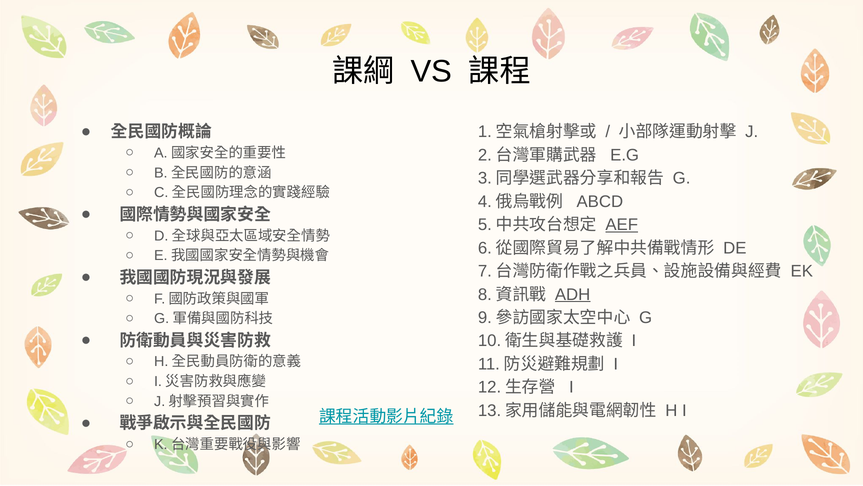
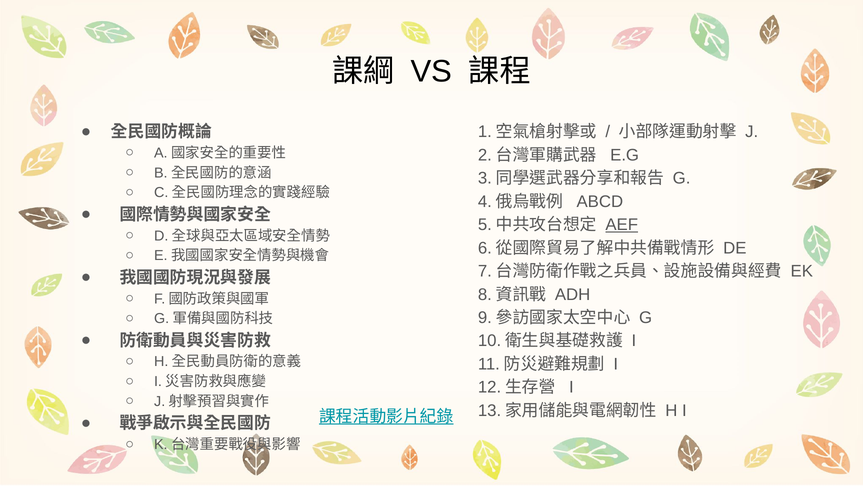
ADH underline: present -> none (573, 294)
